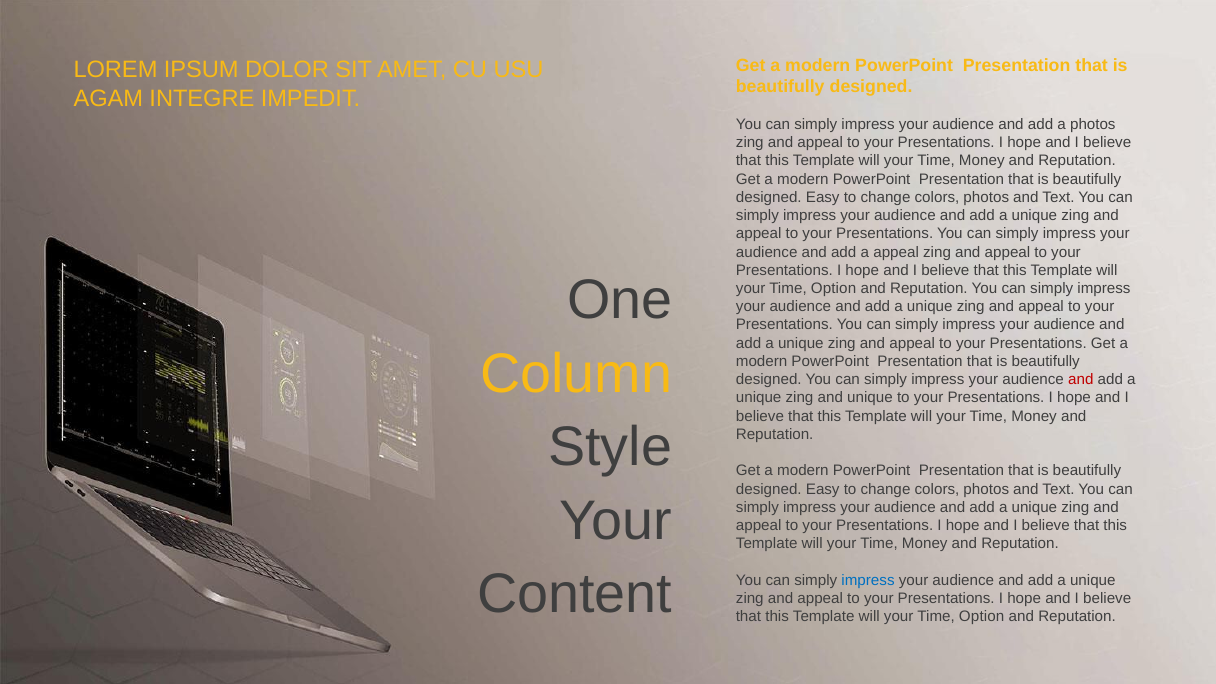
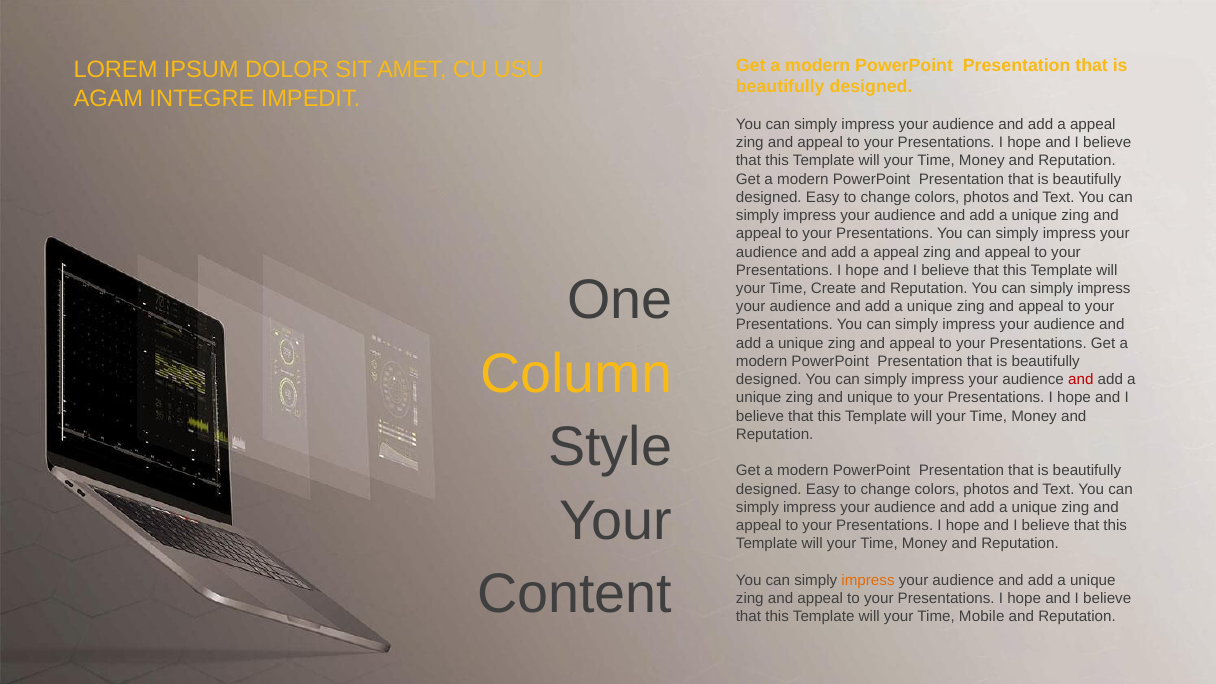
photos: photos -> appeal (1093, 124)
Option: Option -> Create (834, 288)
impress colour: blue -> orange (868, 580)
Option: Option -> Mobile (982, 617)
